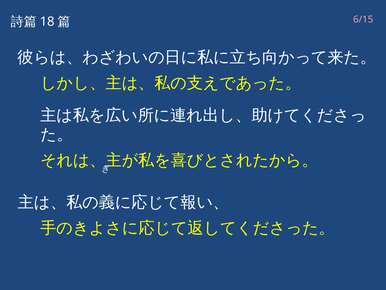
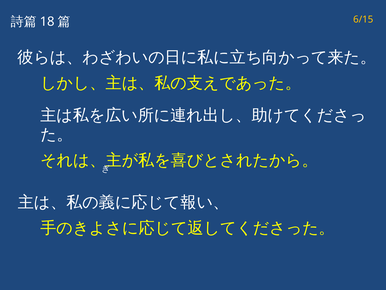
6/15 colour: pink -> yellow (363, 19)
